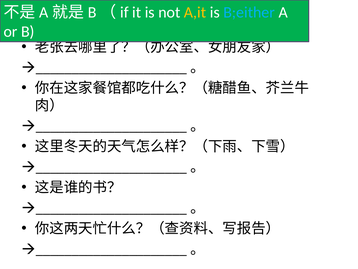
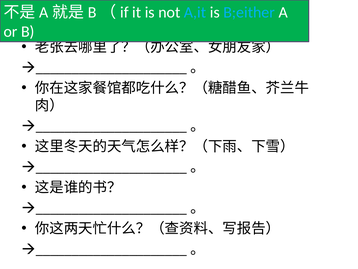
A,it colour: yellow -> light blue (195, 12)
